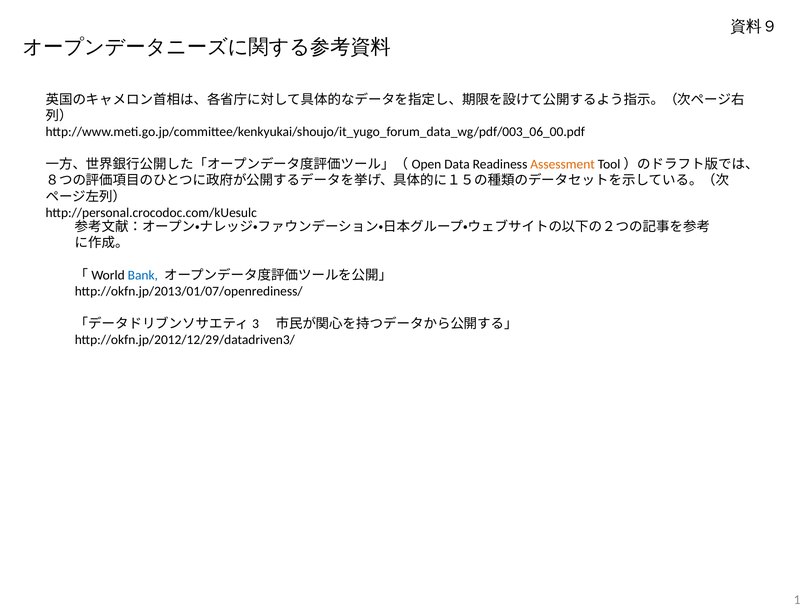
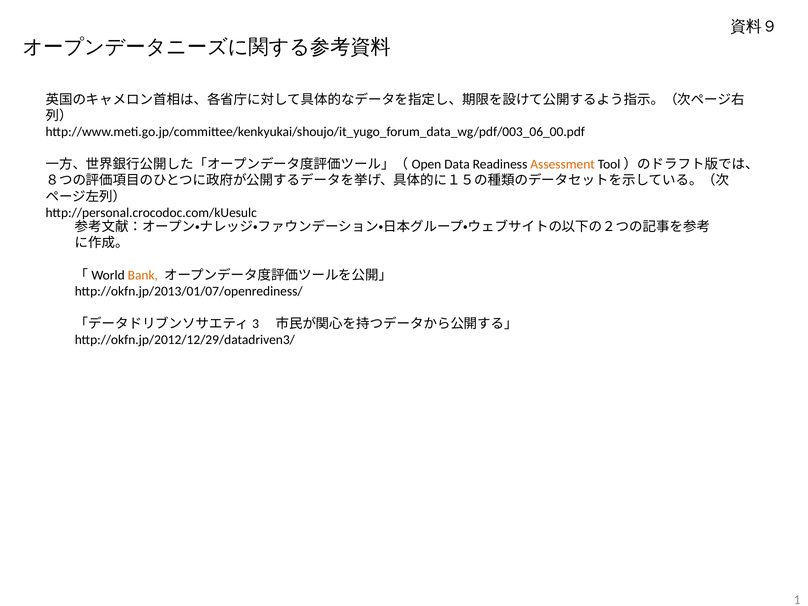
Bank colour: blue -> orange (143, 275)
